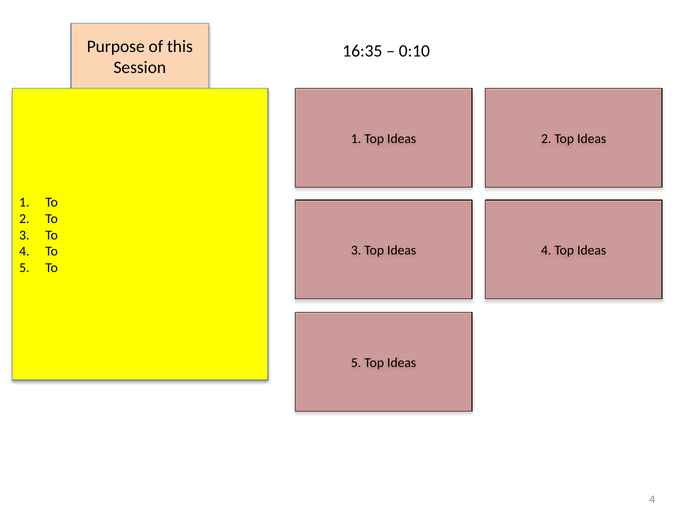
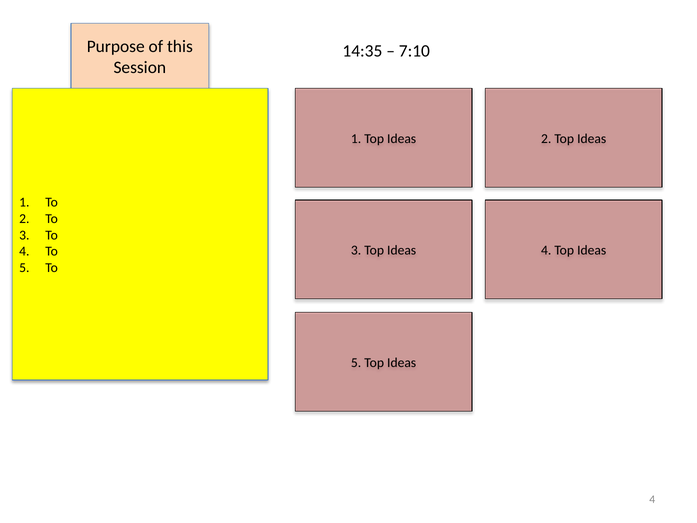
16:35: 16:35 -> 14:35 (362, 51)
0:10: 0:10 -> 7:10 (414, 51)
